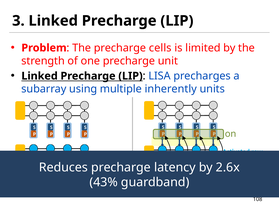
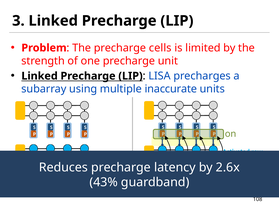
inherently: inherently -> inaccurate (171, 89)
